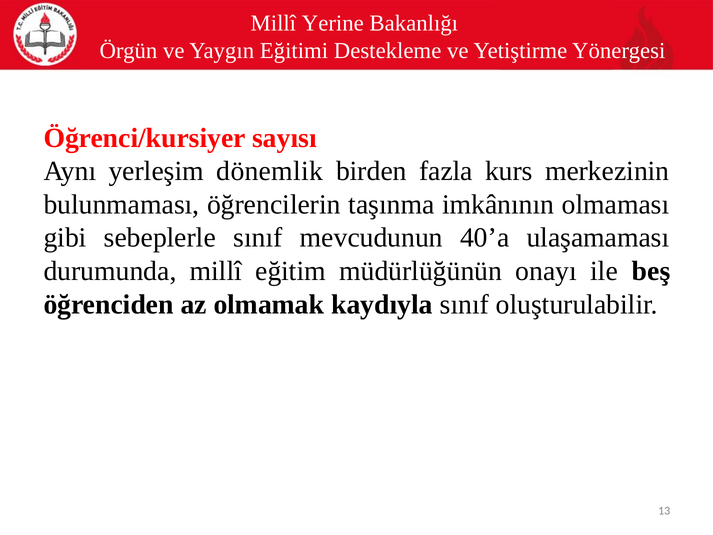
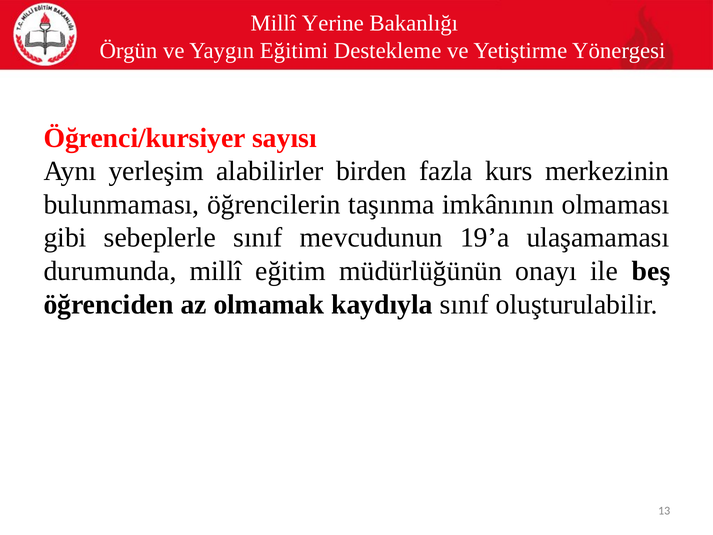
dönemlik: dönemlik -> alabilirler (270, 171)
40’a: 40’a -> 19’a (485, 238)
